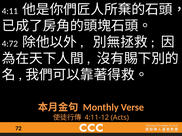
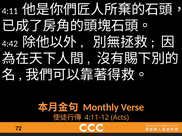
4:72: 4:72 -> 4:42 (10, 44)
